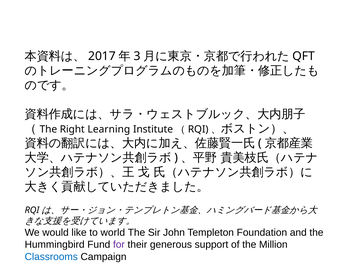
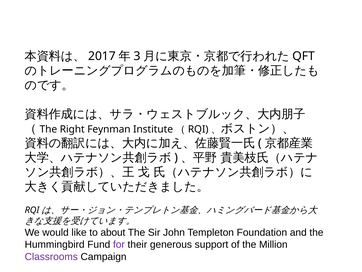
Learning: Learning -> Feynman (109, 129)
world: world -> about (113, 232)
Classrooms colour: blue -> purple (51, 256)
